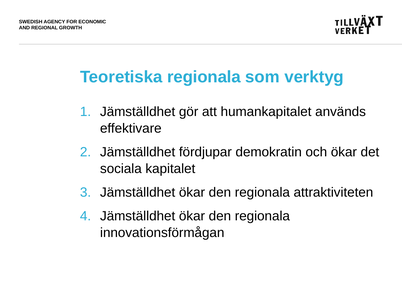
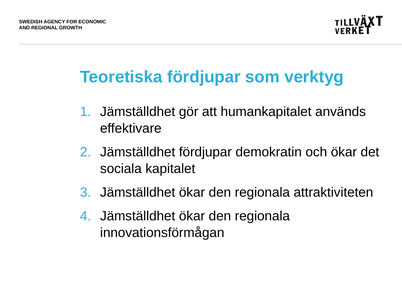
Teoretiska regionala: regionala -> fördjupar (204, 77)
